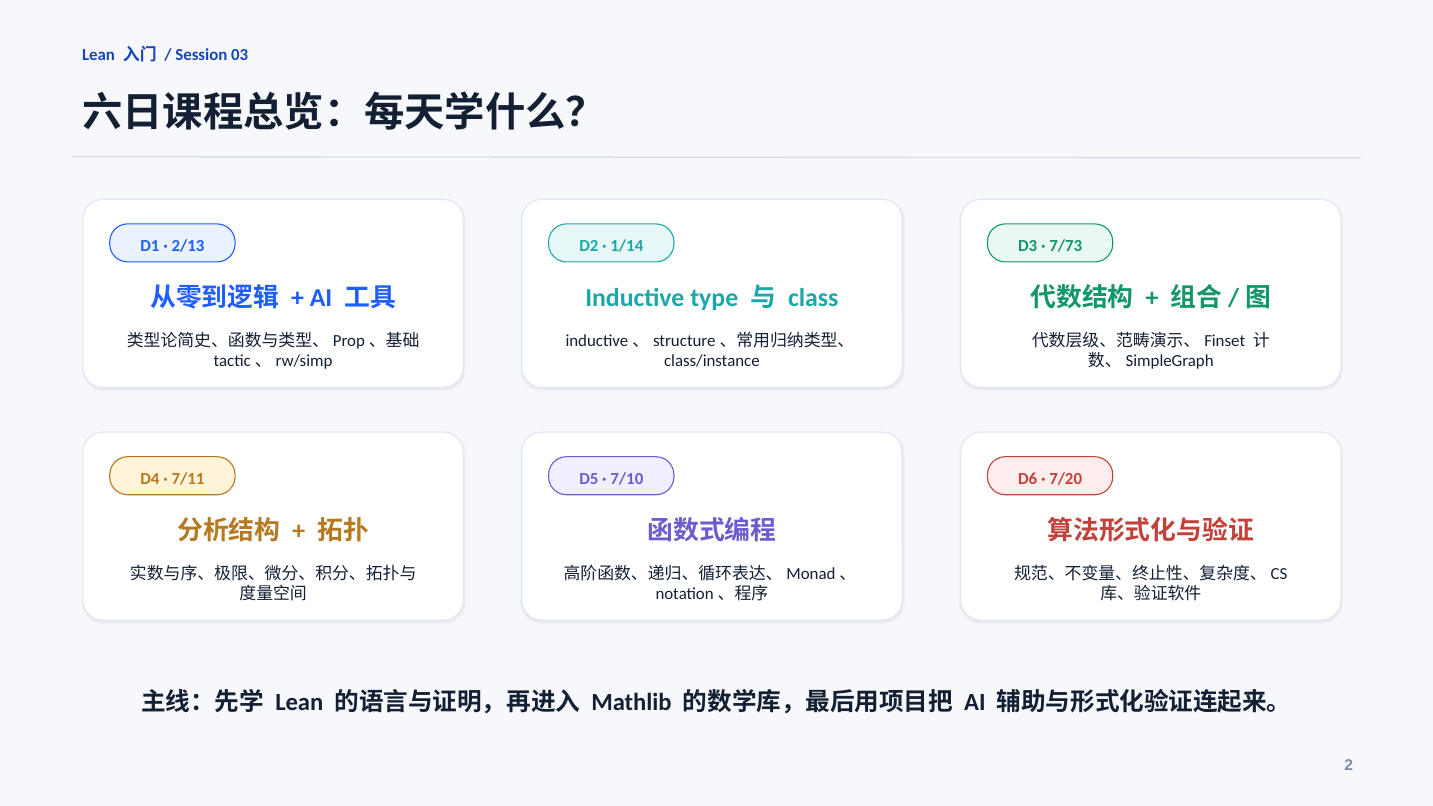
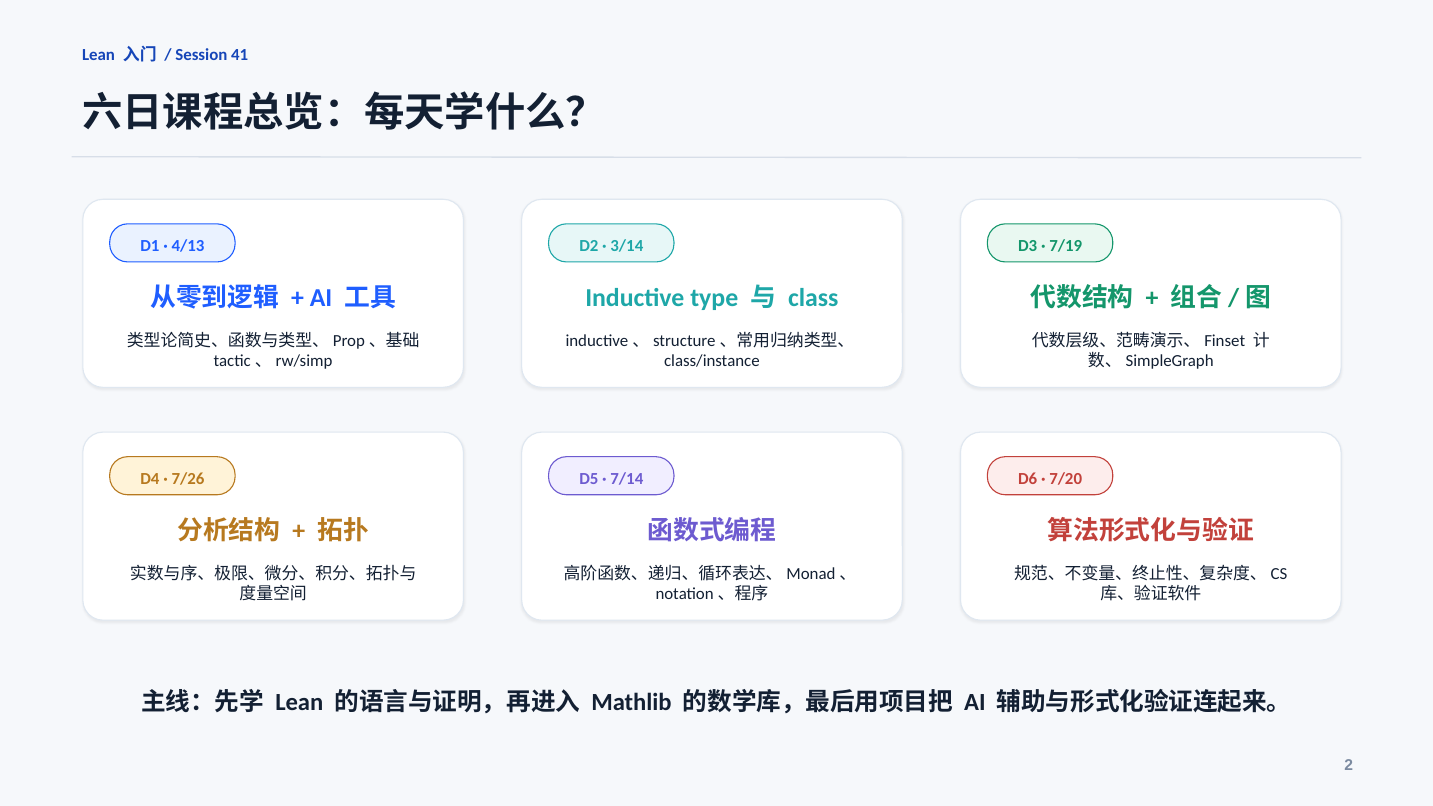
03: 03 -> 41 (240, 55)
2/13: 2/13 -> 4/13 (188, 246)
1/14: 1/14 -> 3/14 (627, 246)
7/73: 7/73 -> 7/19 (1066, 246)
7/11: 7/11 -> 7/26 (188, 478)
7/10: 7/10 -> 7/14 (627, 478)
